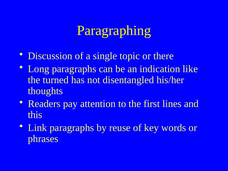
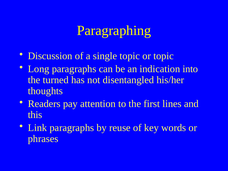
or there: there -> topic (164, 56)
like: like -> into (190, 69)
